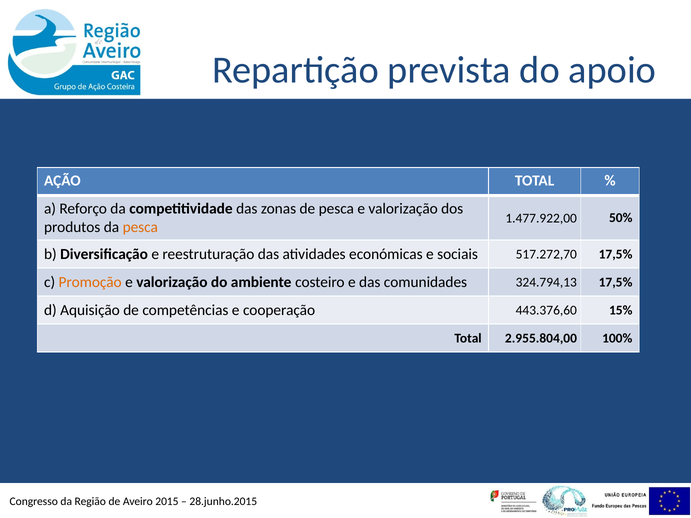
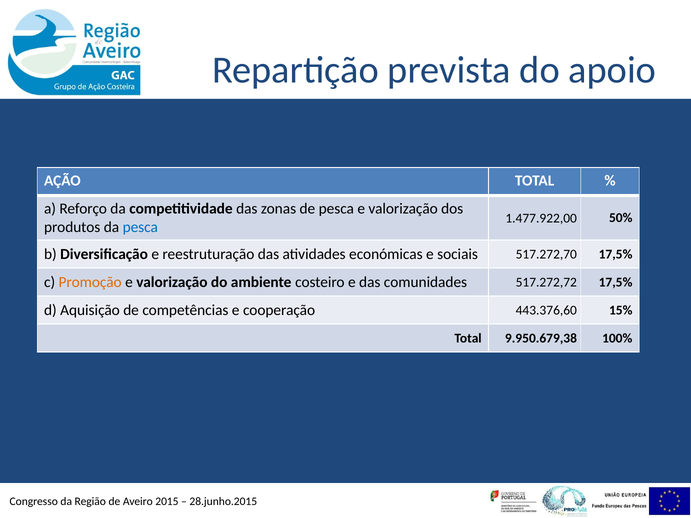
pesca colour: orange -> blue (140, 227)
324.794,13: 324.794,13 -> 517.272,72 (546, 283)
2.955.804,00: 2.955.804,00 -> 9.950.679,38 (541, 339)
